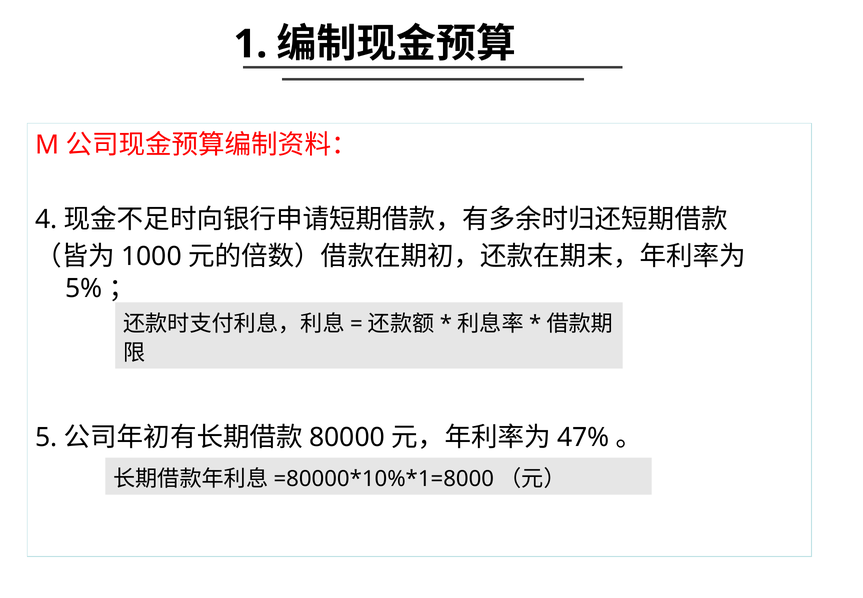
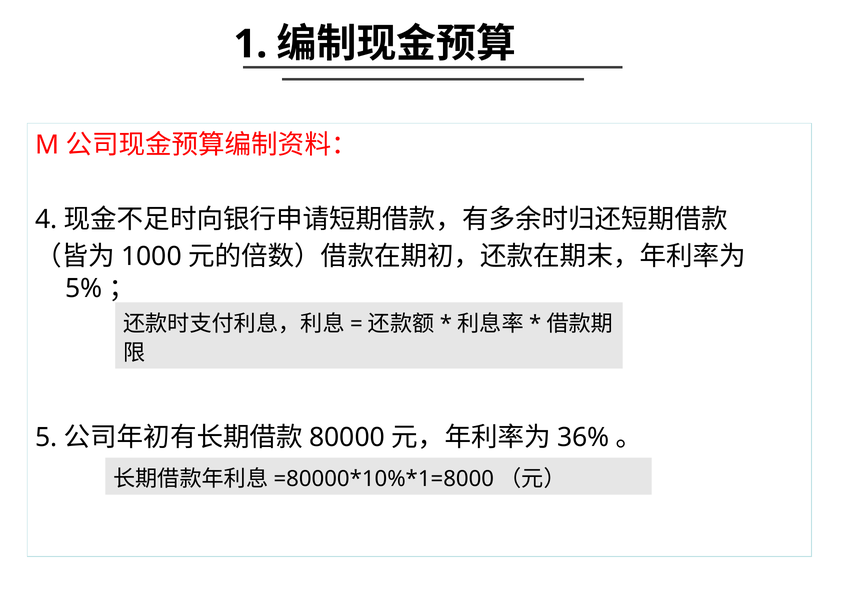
47%: 47% -> 36% (583, 437)
